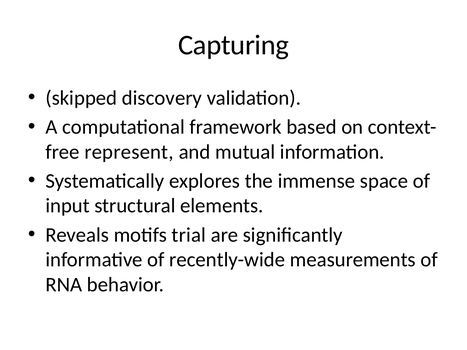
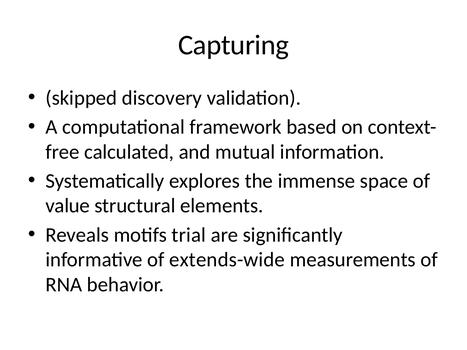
represent: represent -> calculated (129, 152)
input: input -> value (68, 206)
recently-wide: recently-wide -> extends-wide (227, 260)
